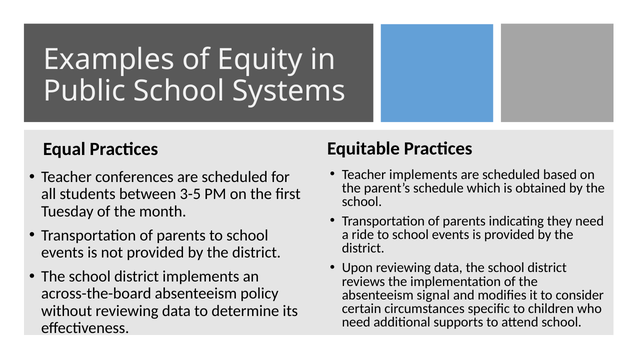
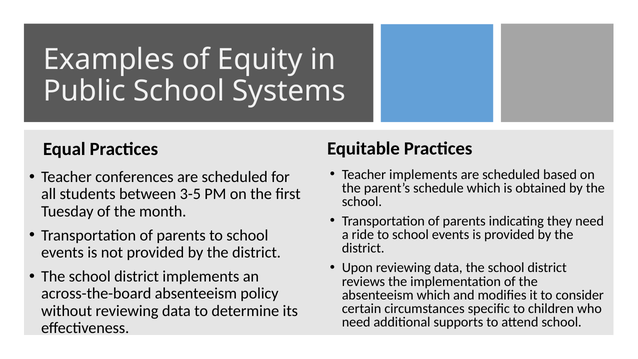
absenteeism signal: signal -> which (433, 295)
